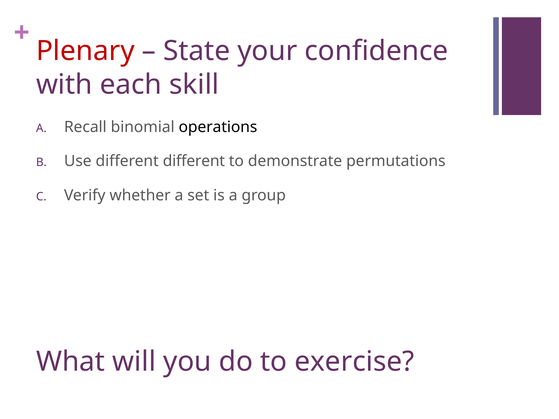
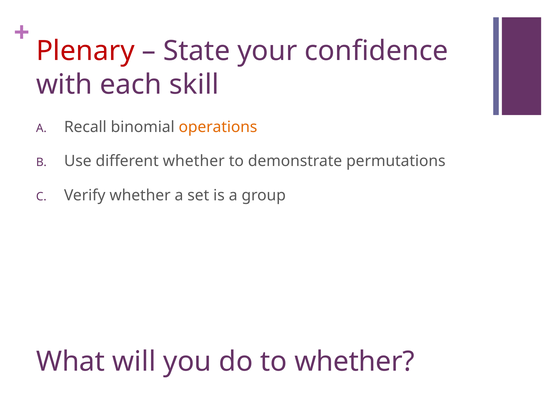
operations colour: black -> orange (218, 127)
different different: different -> whether (194, 161)
to exercise: exercise -> whether (354, 362)
